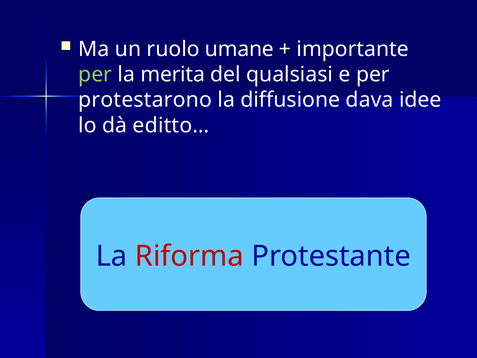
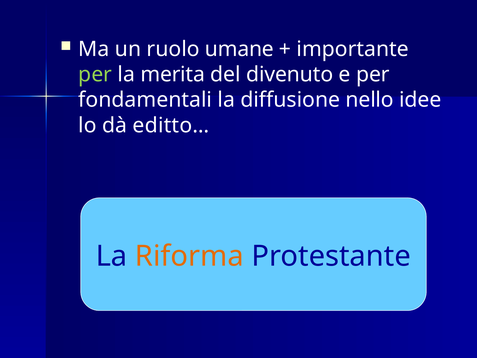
qualsiasi: qualsiasi -> divenuto (290, 74)
protestarono: protestarono -> fondamentali (145, 100)
dava: dava -> nello (370, 100)
Riforma colour: red -> orange (189, 256)
